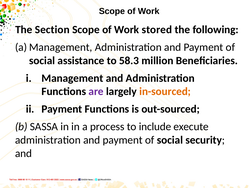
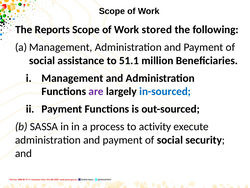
Section: Section -> Reports (52, 30)
58.3: 58.3 -> 51.1 (129, 60)
in-sourced colour: orange -> blue (165, 91)
include: include -> activity (155, 126)
